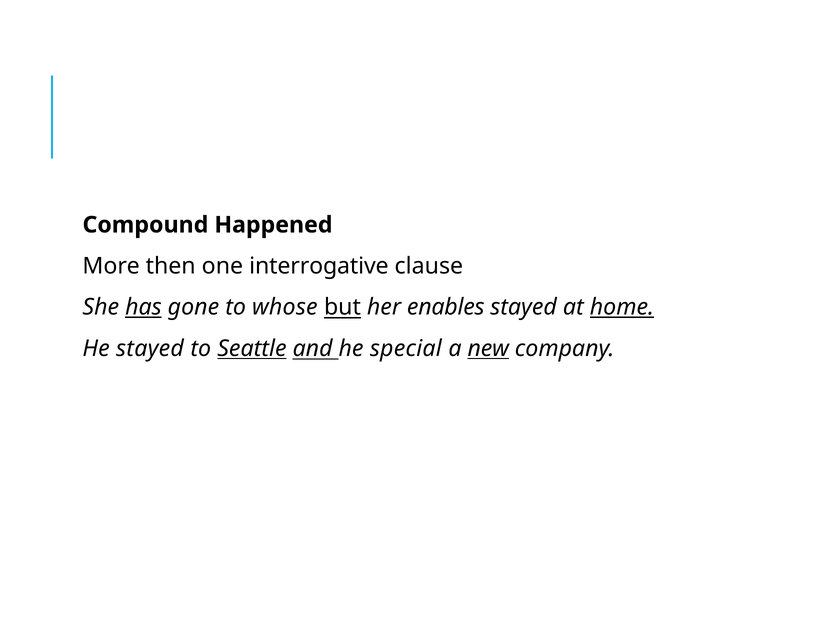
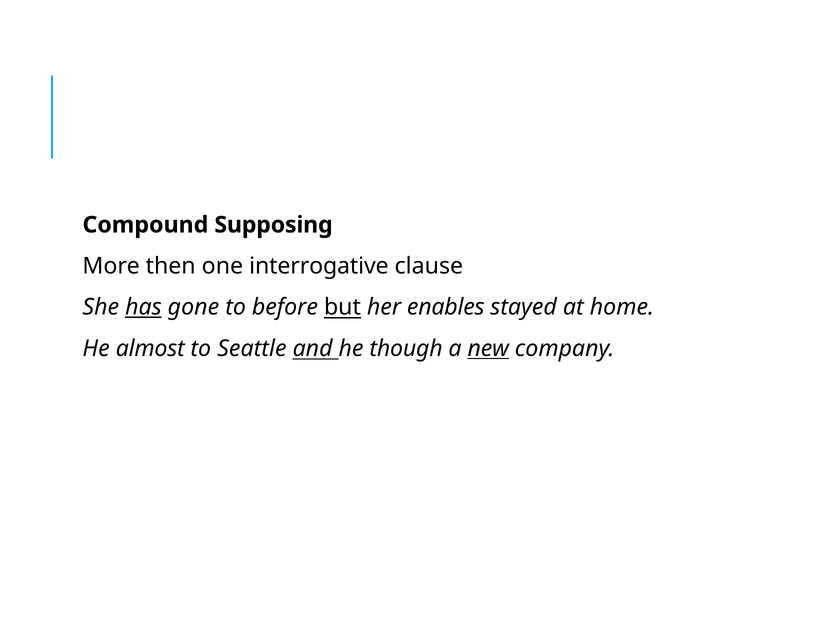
Happened: Happened -> Supposing (274, 225)
whose: whose -> before (285, 307)
home underline: present -> none (622, 307)
He stayed: stayed -> almost (150, 348)
Seattle underline: present -> none (252, 348)
special: special -> though (406, 348)
